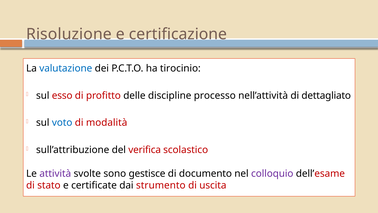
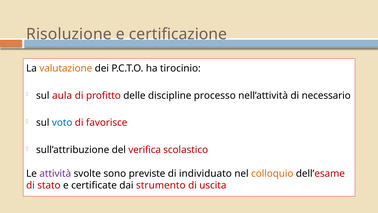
valutazione colour: blue -> orange (66, 68)
esso: esso -> aula (62, 95)
dettagliato: dettagliato -> necessario (326, 95)
modalità: modalità -> favorisce (107, 122)
gestisce: gestisce -> previste (147, 173)
documento: documento -> individuato (205, 173)
colloquio colour: purple -> orange (272, 173)
